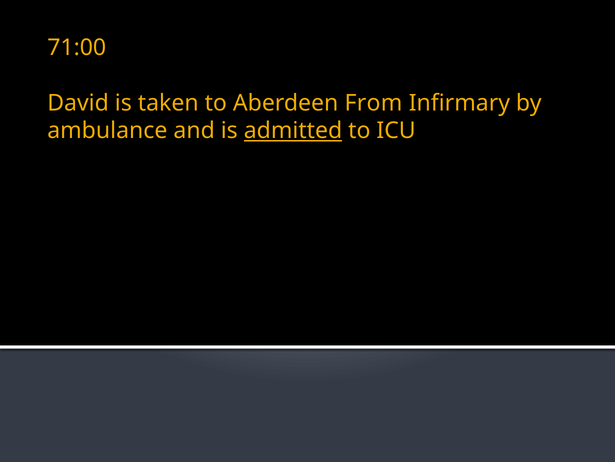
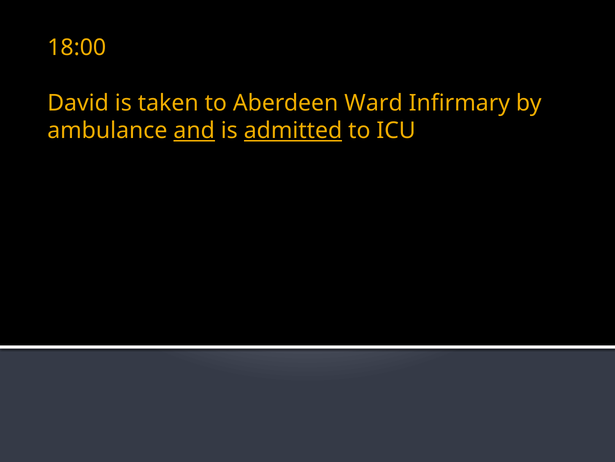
71:00: 71:00 -> 18:00 (77, 48)
From: From -> Ward (374, 103)
and underline: none -> present (194, 131)
